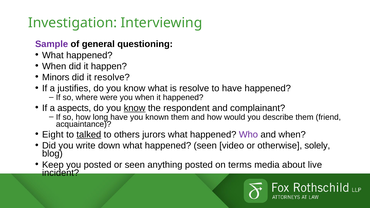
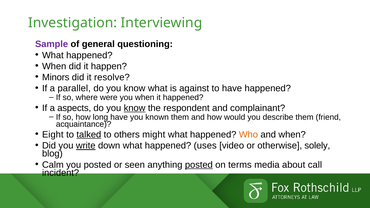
justifies: justifies -> parallel (74, 88)
is resolve: resolve -> against (194, 88)
jurors: jurors -> might (154, 135)
Who colour: purple -> orange (248, 135)
write underline: none -> present (86, 146)
happened seen: seen -> uses (205, 146)
Keep: Keep -> Calm (53, 165)
posted underline: none -> present (199, 165)
live: live -> call (315, 165)
